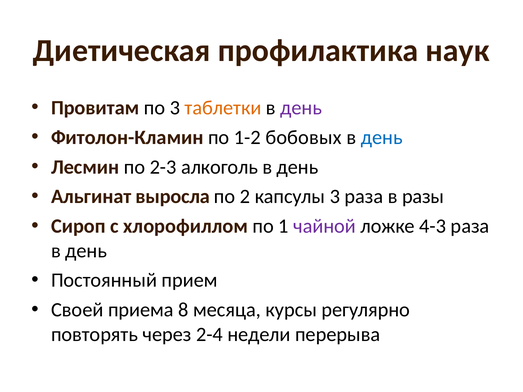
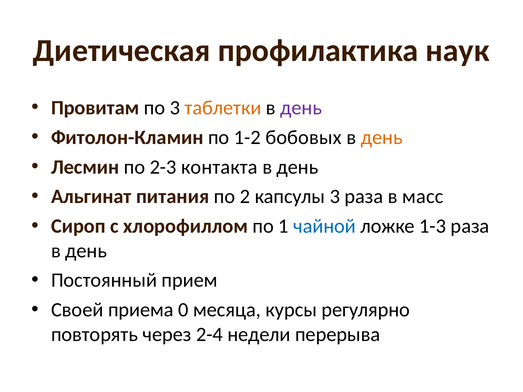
день colour: blue -> orange (382, 137)
алкоголь: алкоголь -> контакта (219, 167)
выросла: выросла -> питания (173, 197)
разы: разы -> масс (423, 197)
чайной colour: purple -> blue (325, 226)
4-3: 4-3 -> 1-3 (433, 226)
8: 8 -> 0 (183, 310)
